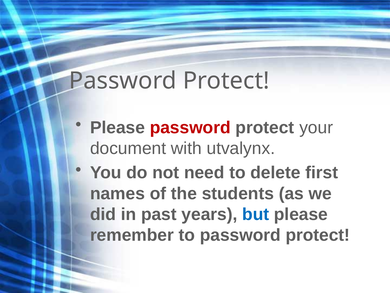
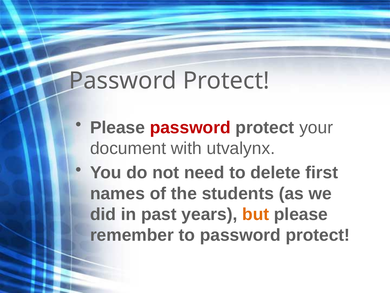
but colour: blue -> orange (256, 214)
